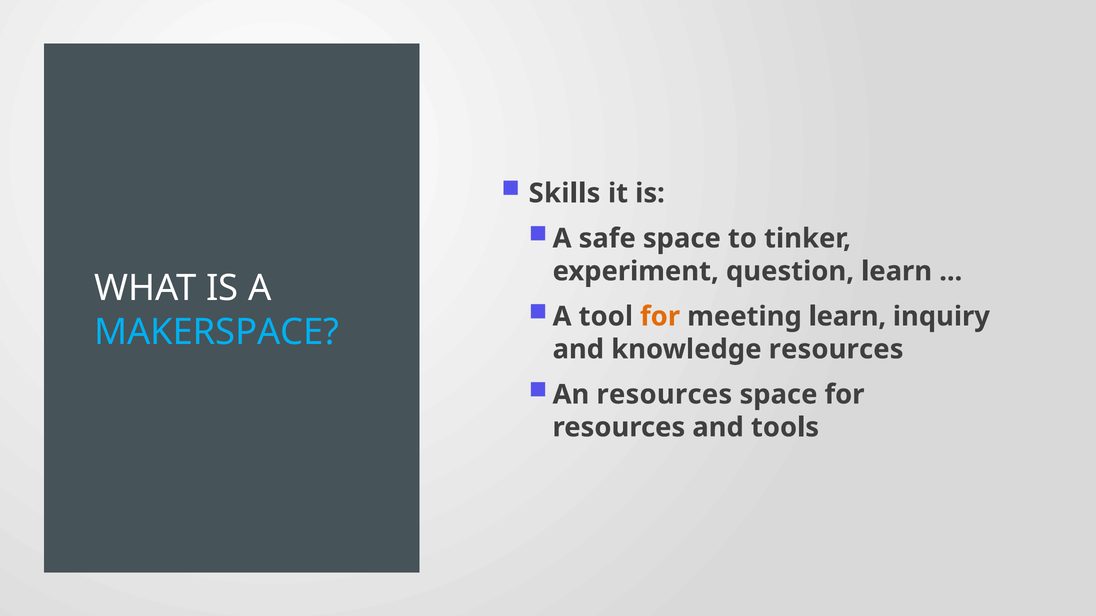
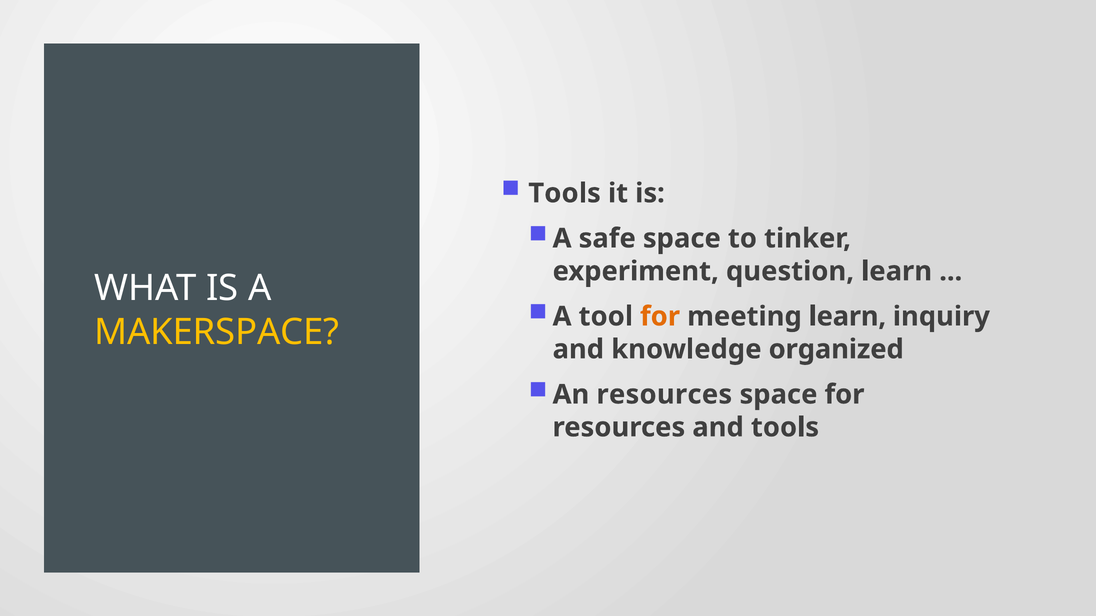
Skills: Skills -> Tools (565, 193)
MAKERSPACE colour: light blue -> yellow (217, 332)
knowledge resources: resources -> organized (836, 350)
